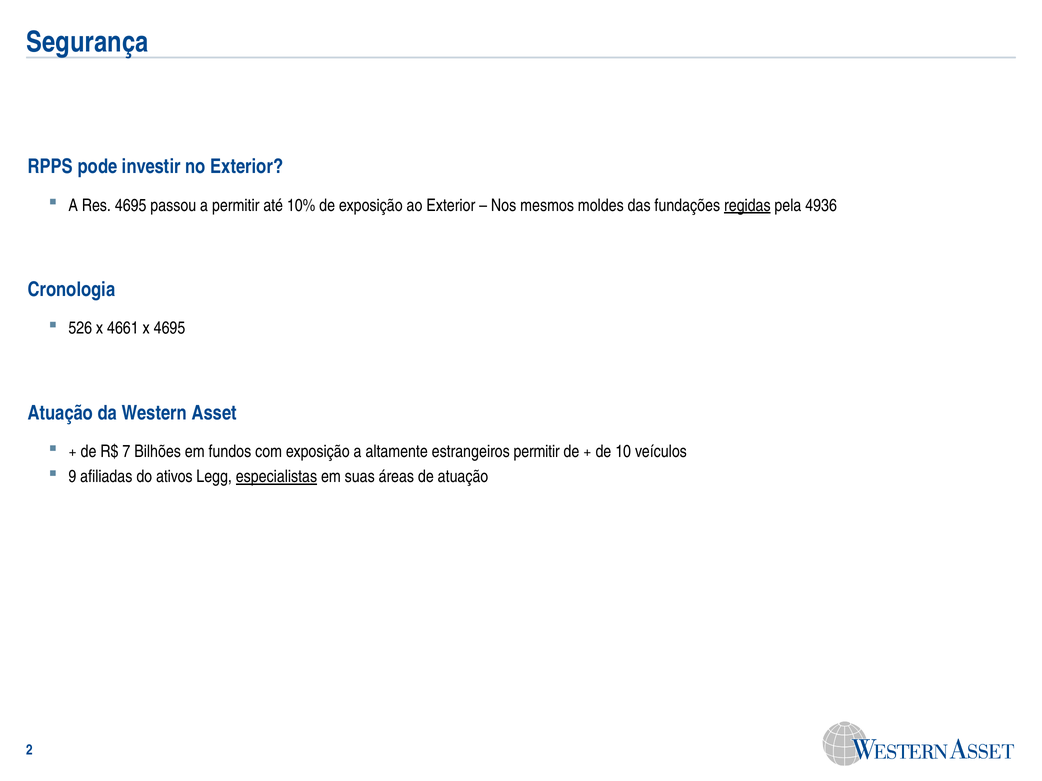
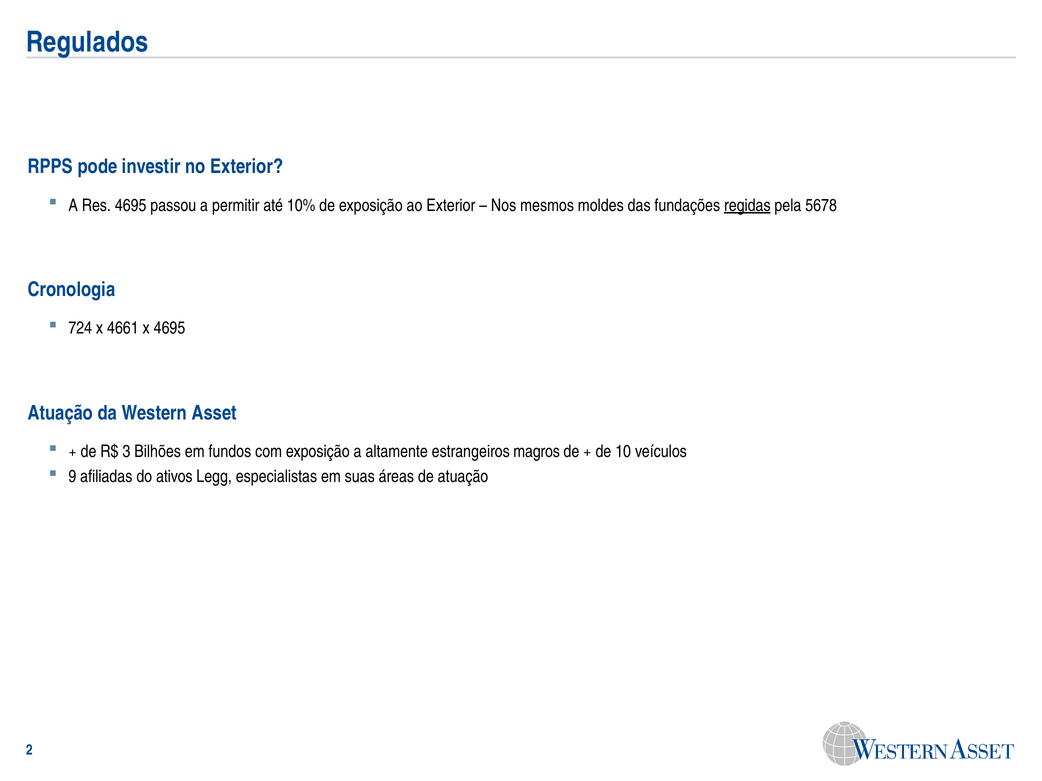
Segurança: Segurança -> Regulados (87, 42)
4936: 4936 -> 5678 (821, 205)
526: 526 -> 724 (80, 328)
7: 7 -> 3 (126, 452)
estrangeiros permitir: permitir -> magros (537, 452)
especialistas underline: present -> none (276, 477)
